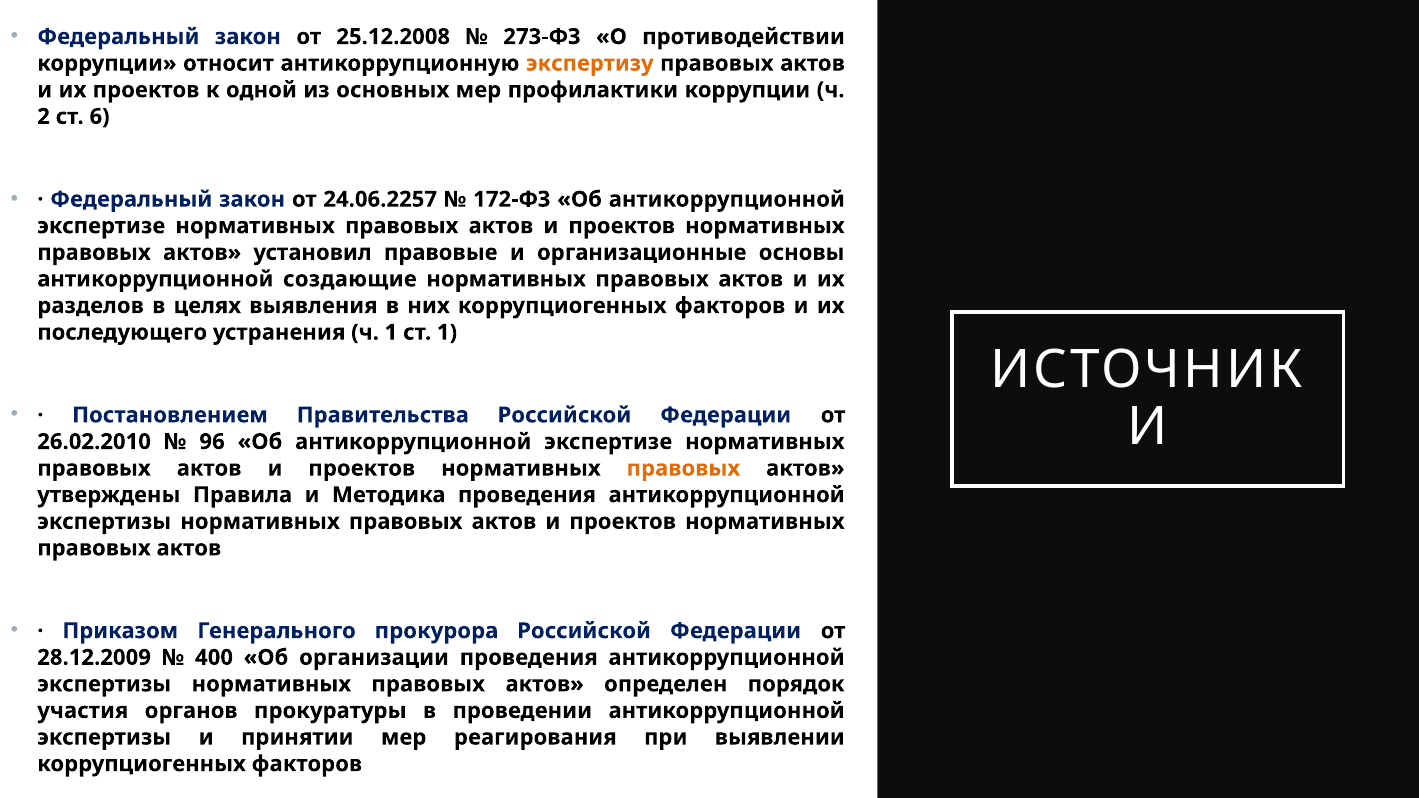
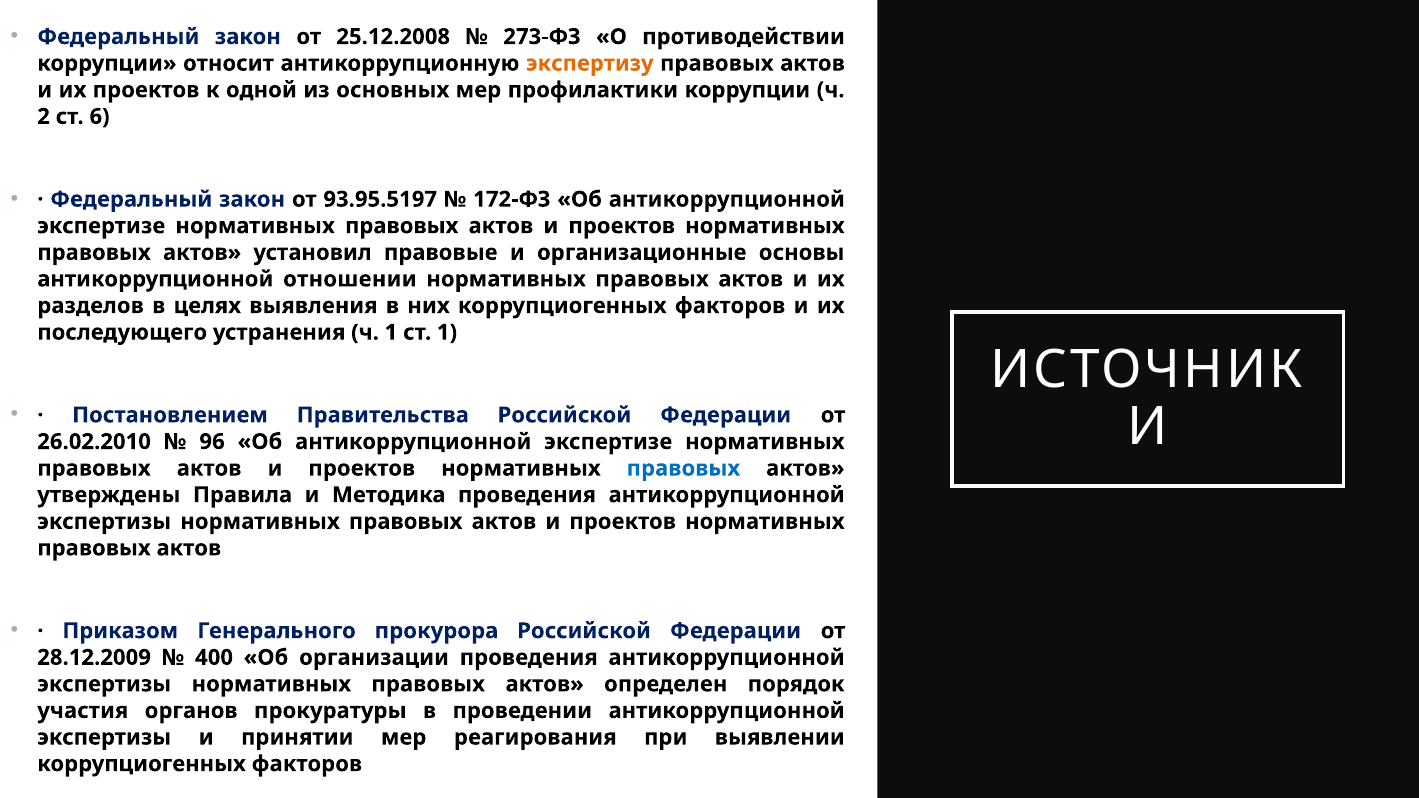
24.06.2257: 24.06.2257 -> 93.95.5197 (380, 199)
создающие: создающие -> отношении (350, 279)
правовых colour: orange -> blue (683, 468)
